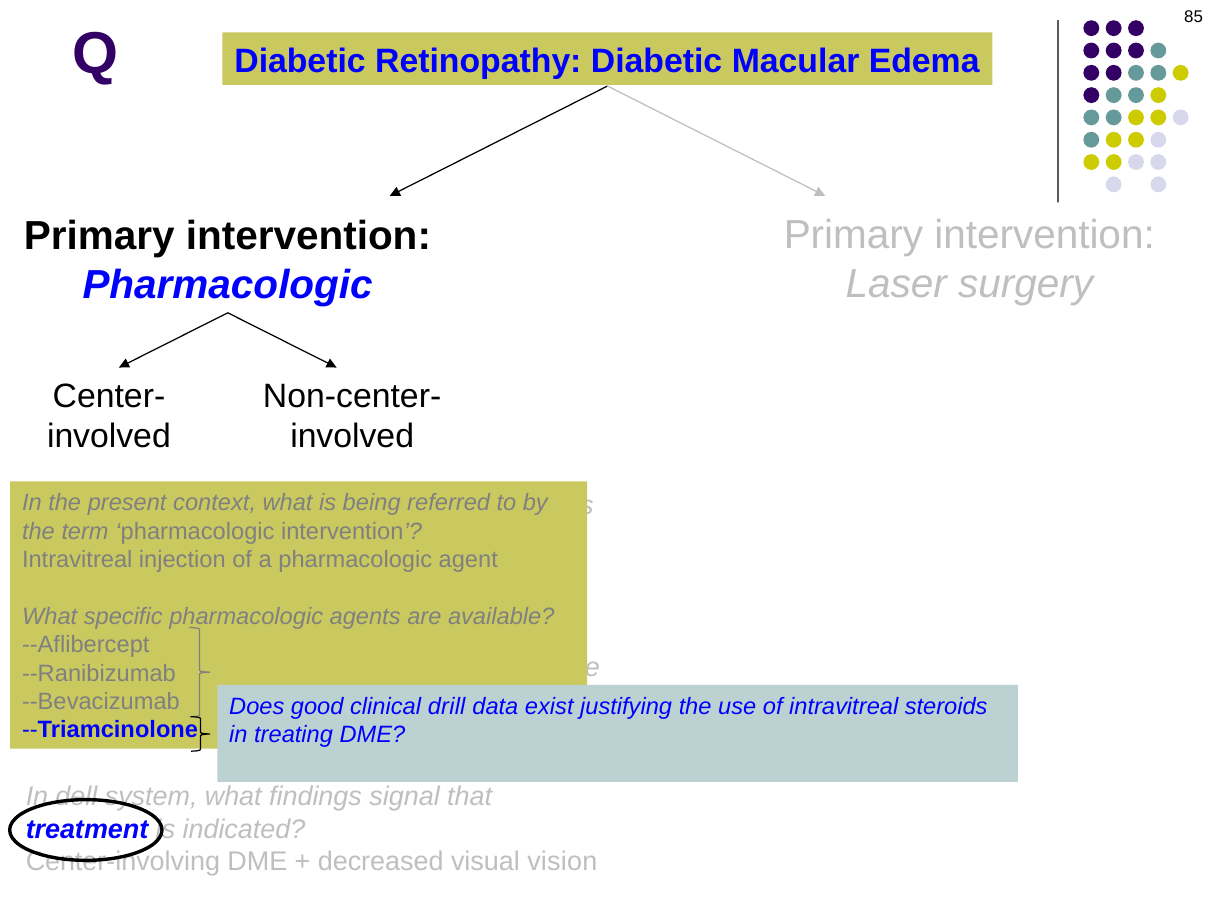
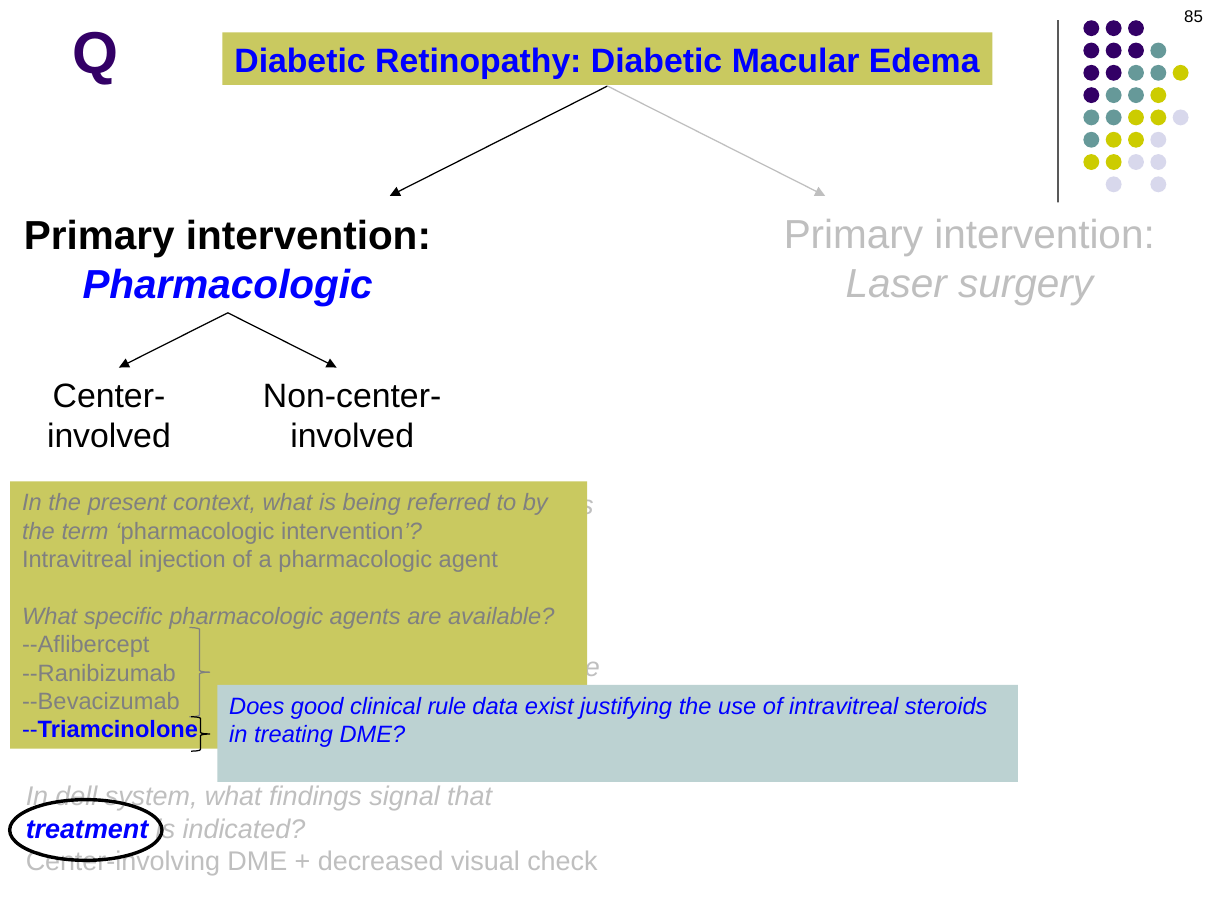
drill: drill -> rule (447, 707)
vision: vision -> check (562, 862)
